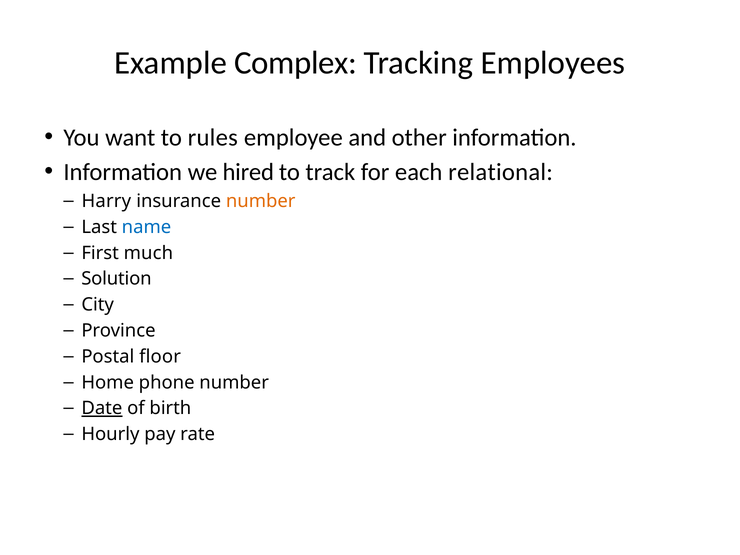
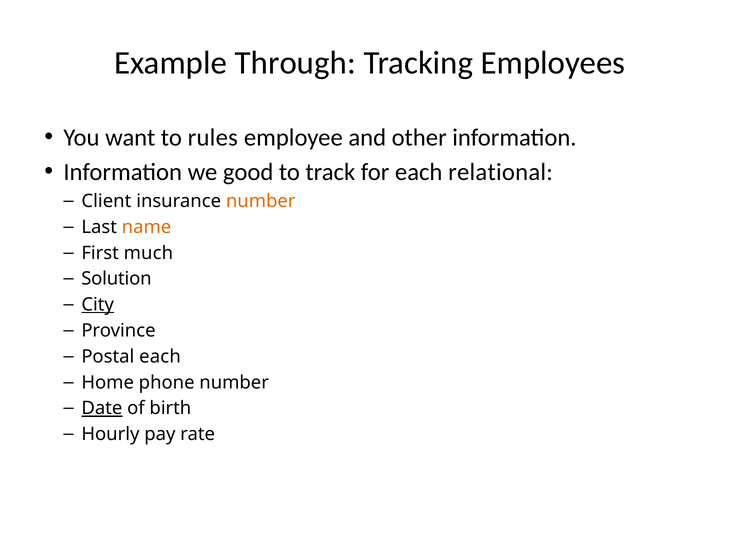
Complex: Complex -> Through (295, 63)
hired: hired -> good (248, 172)
Harry: Harry -> Client (106, 201)
name colour: blue -> orange (146, 227)
City underline: none -> present (98, 305)
Postal floor: floor -> each (160, 356)
